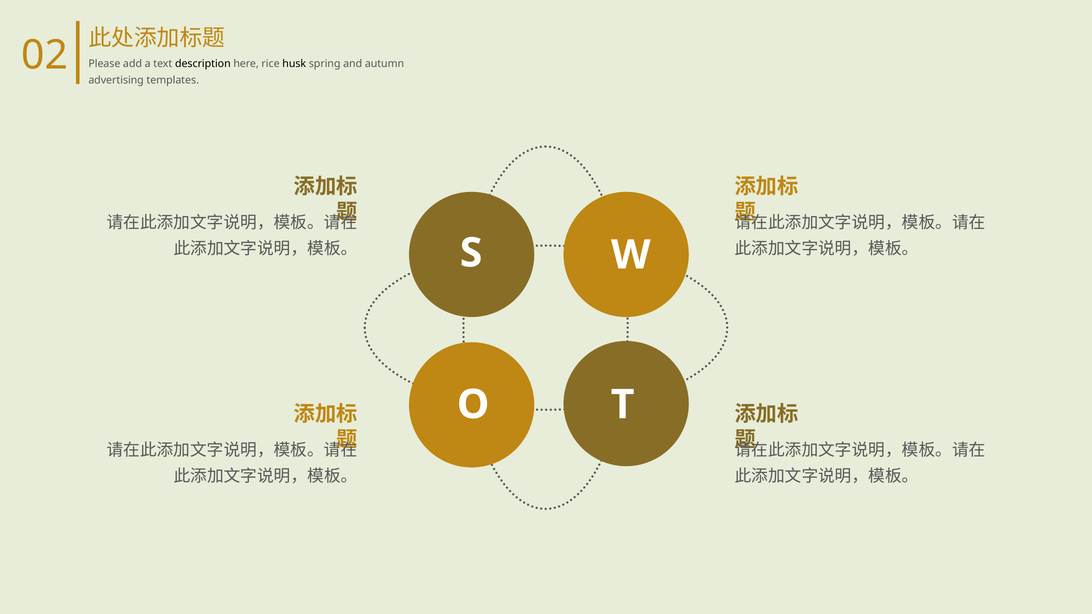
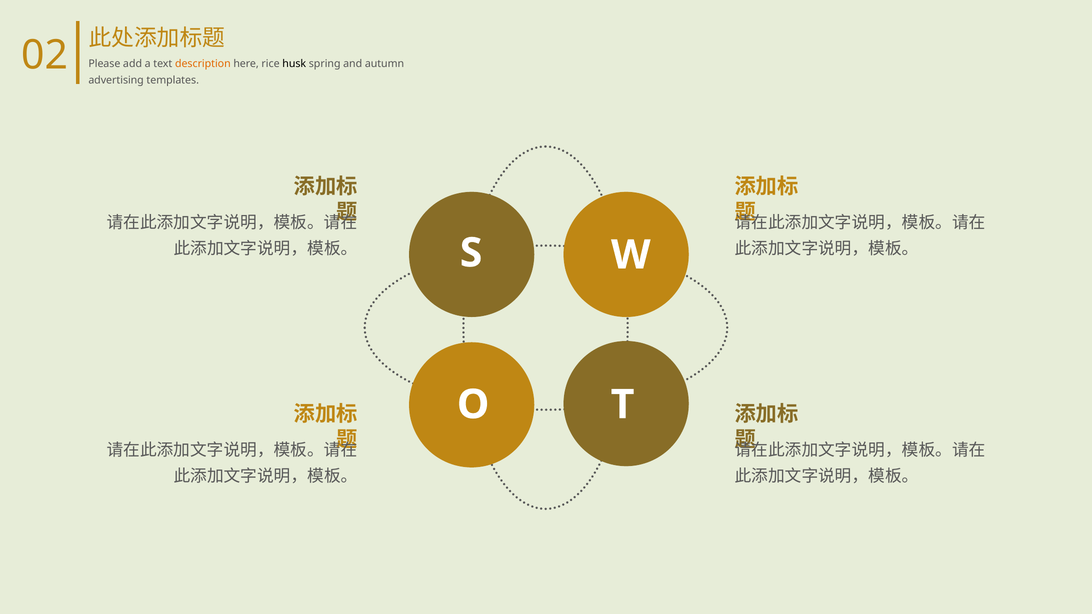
description colour: black -> orange (203, 64)
